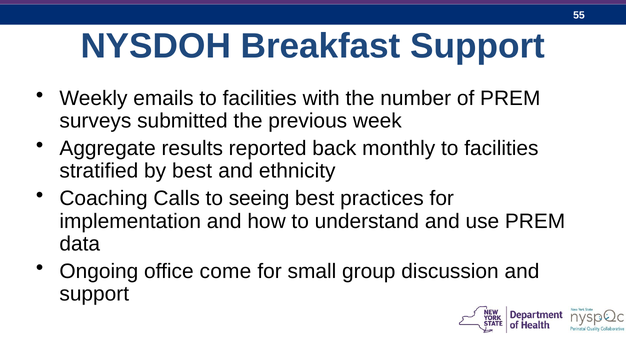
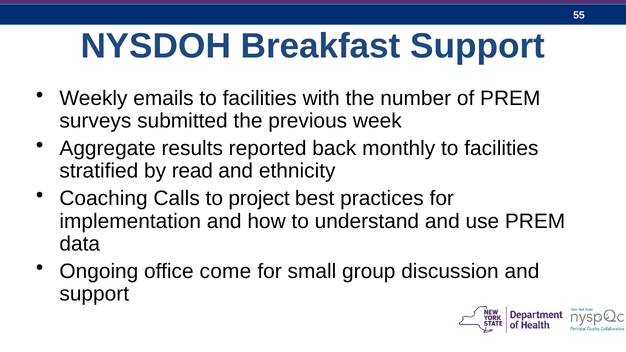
by best: best -> read (192, 171)
seeing: seeing -> project (259, 199)
